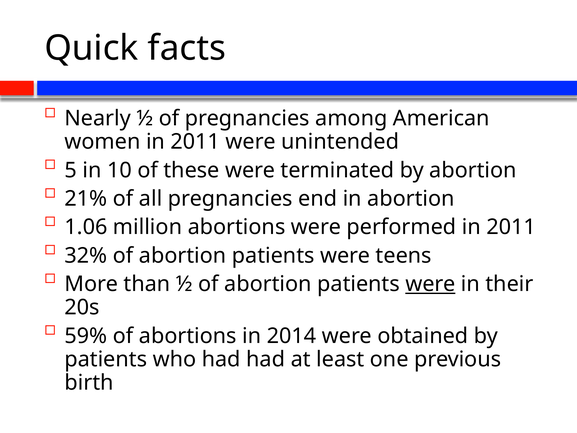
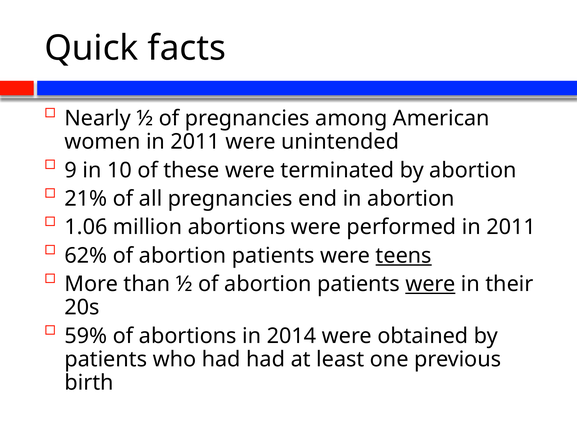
5: 5 -> 9 (71, 170)
32%: 32% -> 62% (86, 255)
teens underline: none -> present (404, 255)
